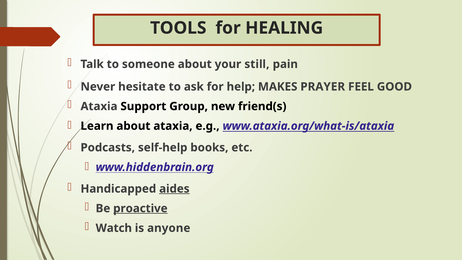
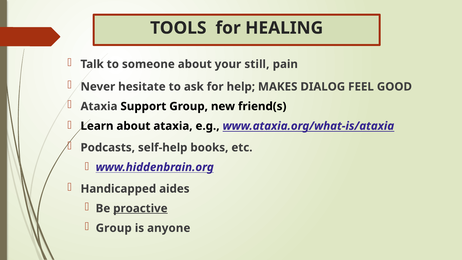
PRAYER: PRAYER -> DIALOG (323, 87)
aides underline: present -> none (174, 189)
Watch: Watch -> Group (114, 228)
